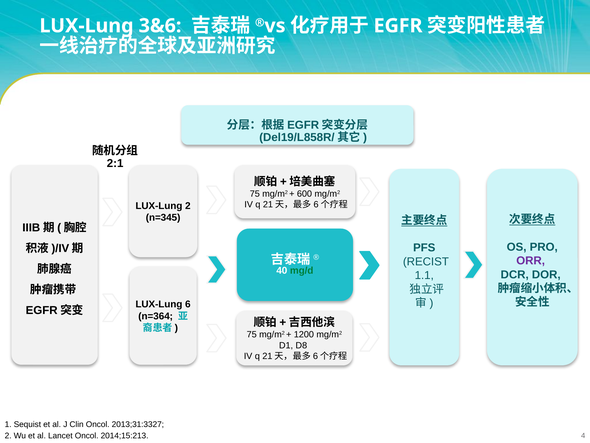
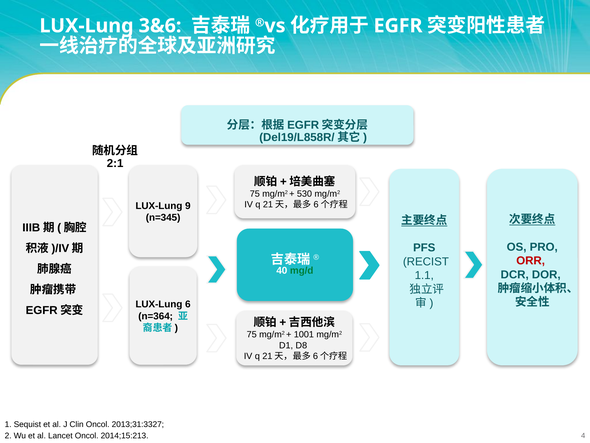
600: 600 -> 530 (304, 194)
LUX-Lung 2: 2 -> 9 (188, 206)
ORR colour: purple -> red (531, 260)
1200: 1200 -> 1001 (304, 334)
